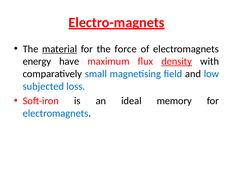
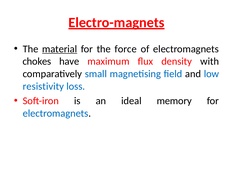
energy: energy -> chokes (37, 61)
density underline: present -> none (177, 61)
subjected: subjected -> resistivity (43, 86)
